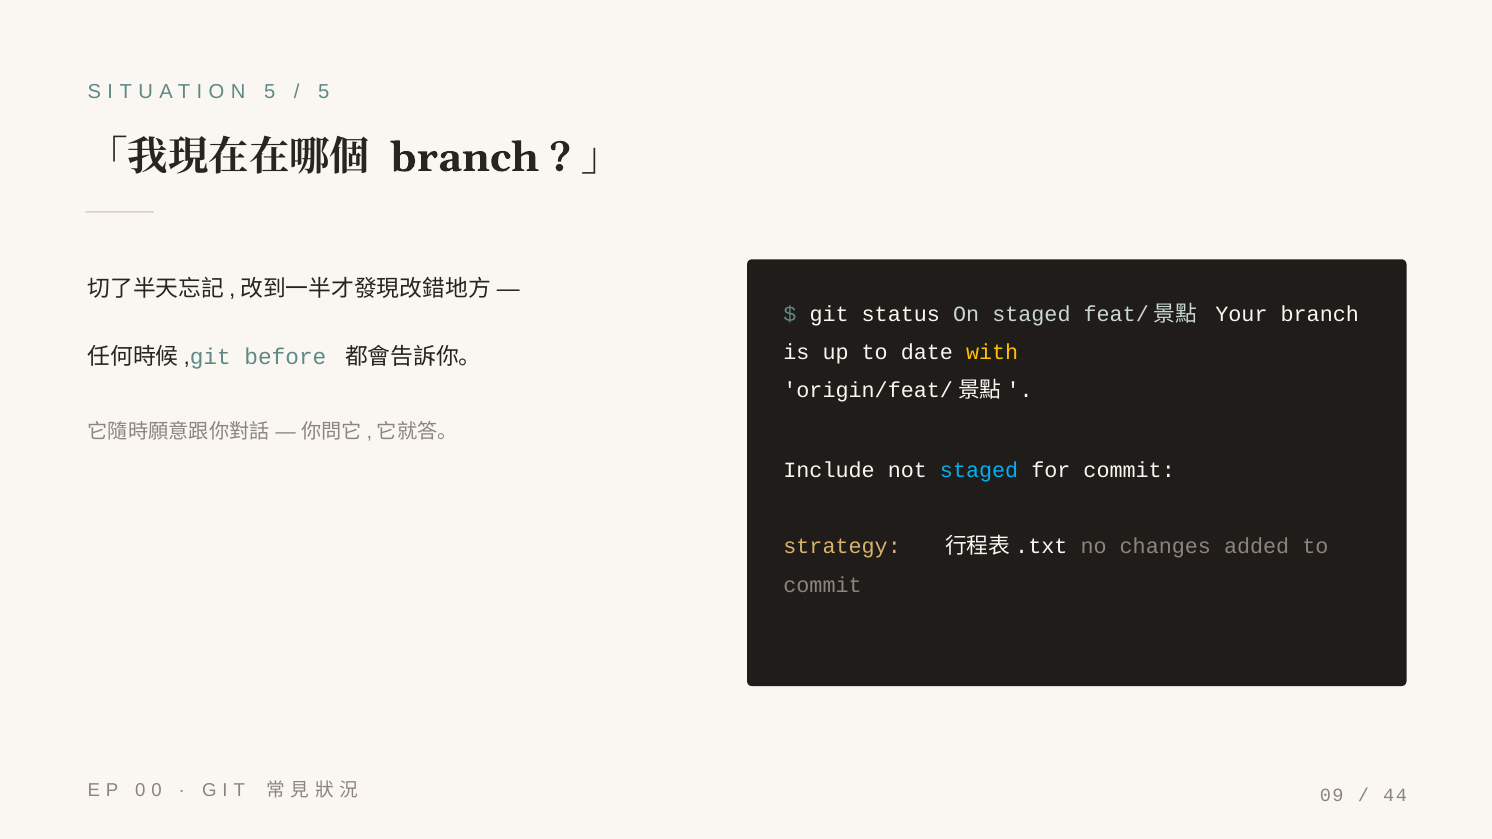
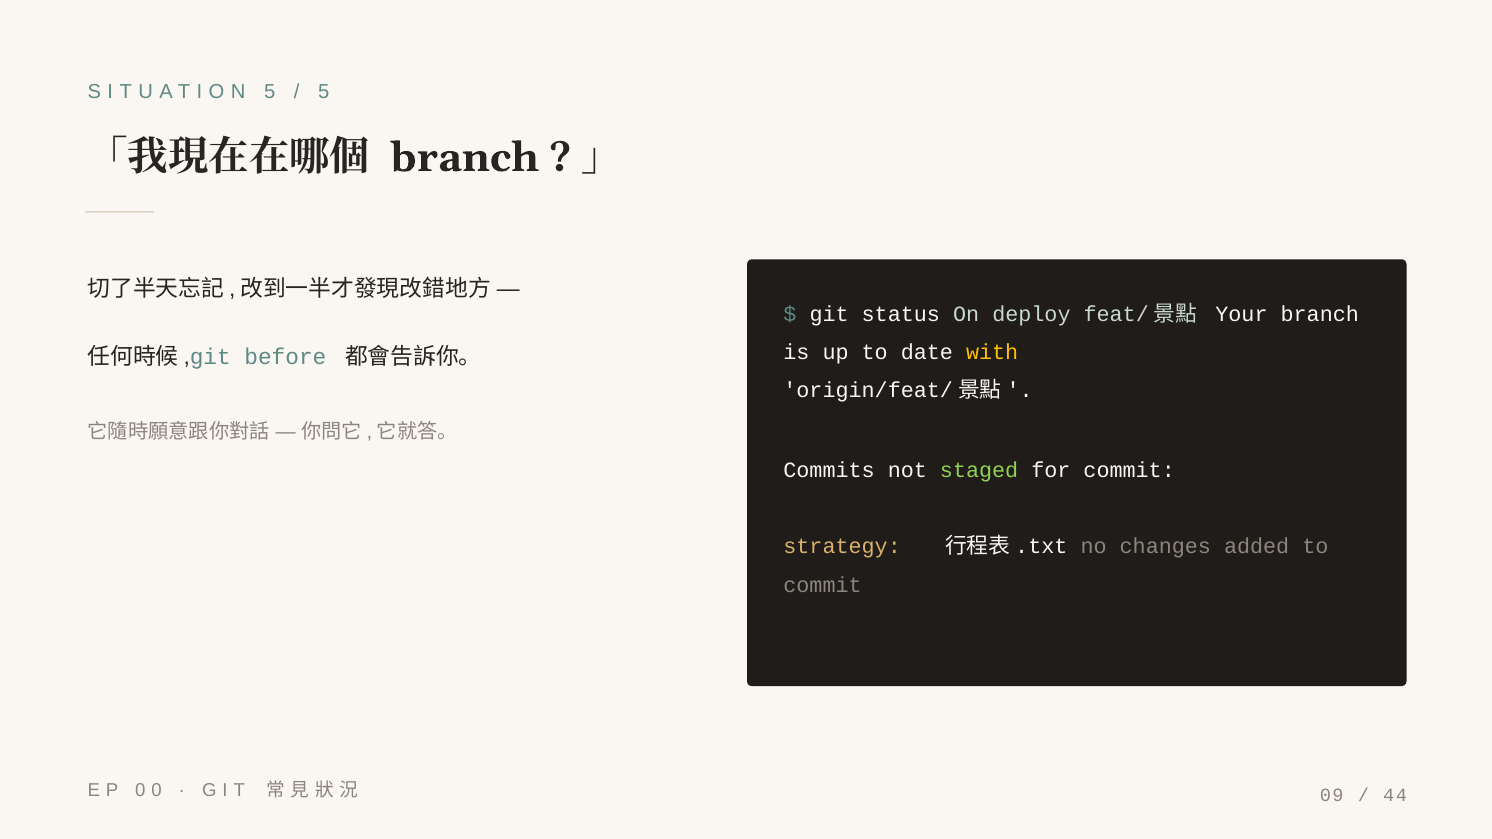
On staged: staged -> deploy (1031, 314)
Include: Include -> Commits (829, 470)
staged colour: light blue -> light green (979, 470)
